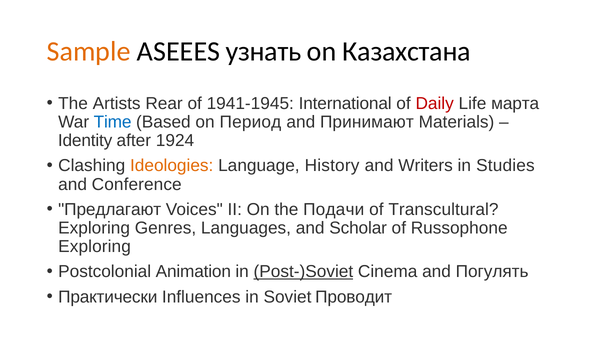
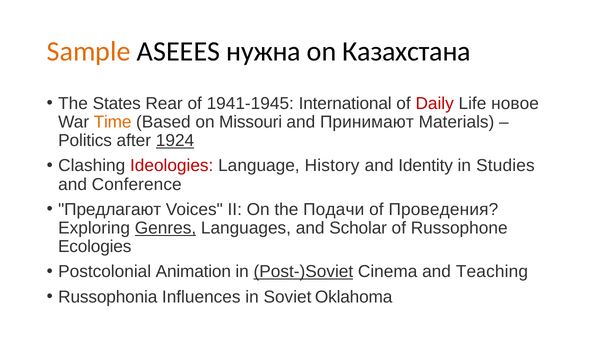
узнать: узнать -> нужна (264, 52)
Artists: Artists -> States (117, 103)
марта: марта -> новое (515, 103)
Time colour: blue -> orange (113, 122)
Период: Период -> Missouri (251, 122)
Identity: Identity -> Politics (85, 141)
1924 underline: none -> present (175, 141)
Ideologies colour: orange -> red (172, 166)
Writers: Writers -> Identity (426, 166)
Transcultural: Transcultural -> Проведения (443, 209)
Genres underline: none -> present (165, 228)
Exploring: Exploring -> Ecologies (95, 247)
Погулять: Погулять -> Teaching (492, 272)
Практически: Практически -> Russophonia (108, 297)
Проводит: Проводит -> Oklahoma (354, 297)
